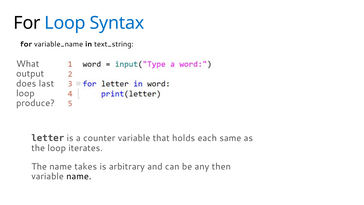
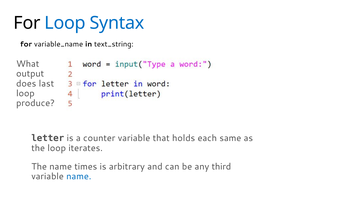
takes: takes -> times (86, 166)
then: then -> third (221, 166)
name colour: black -> blue (79, 176)
